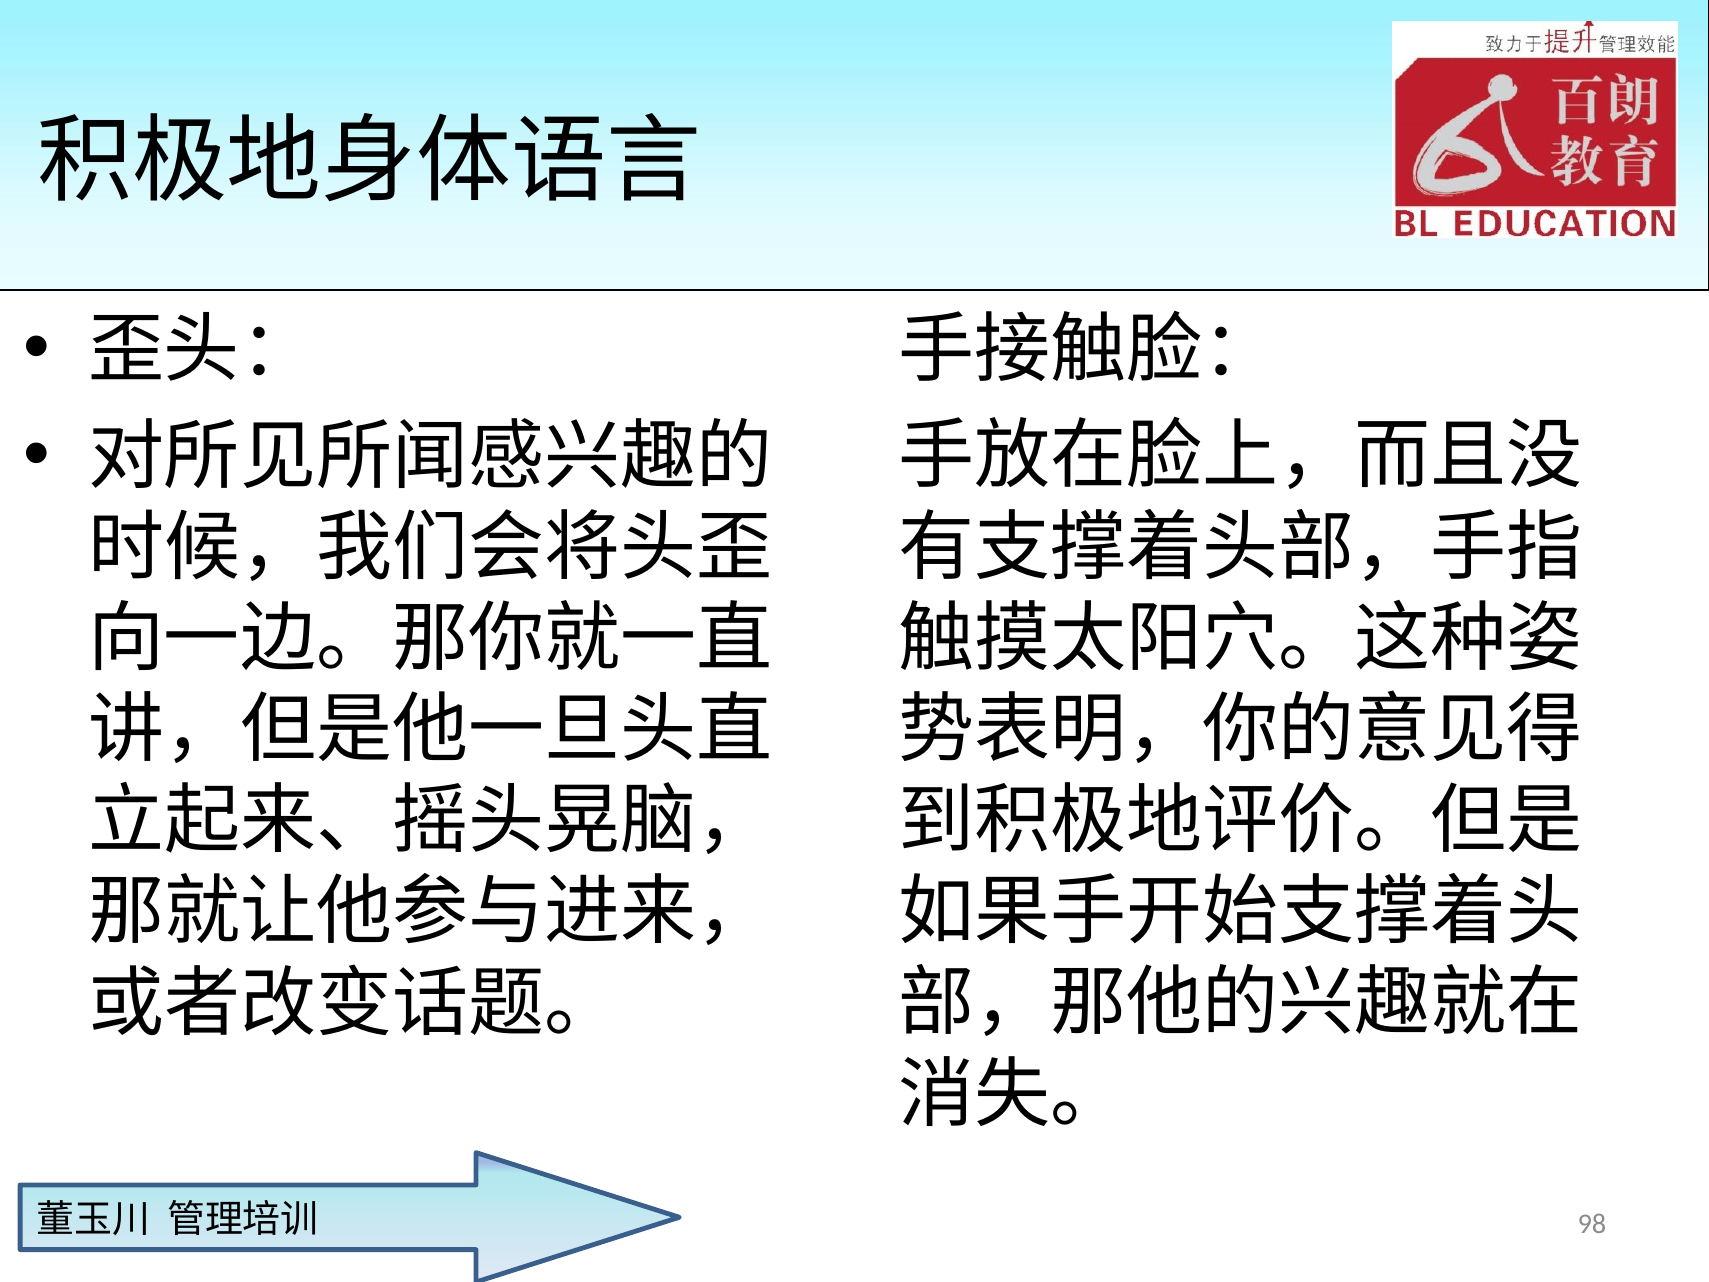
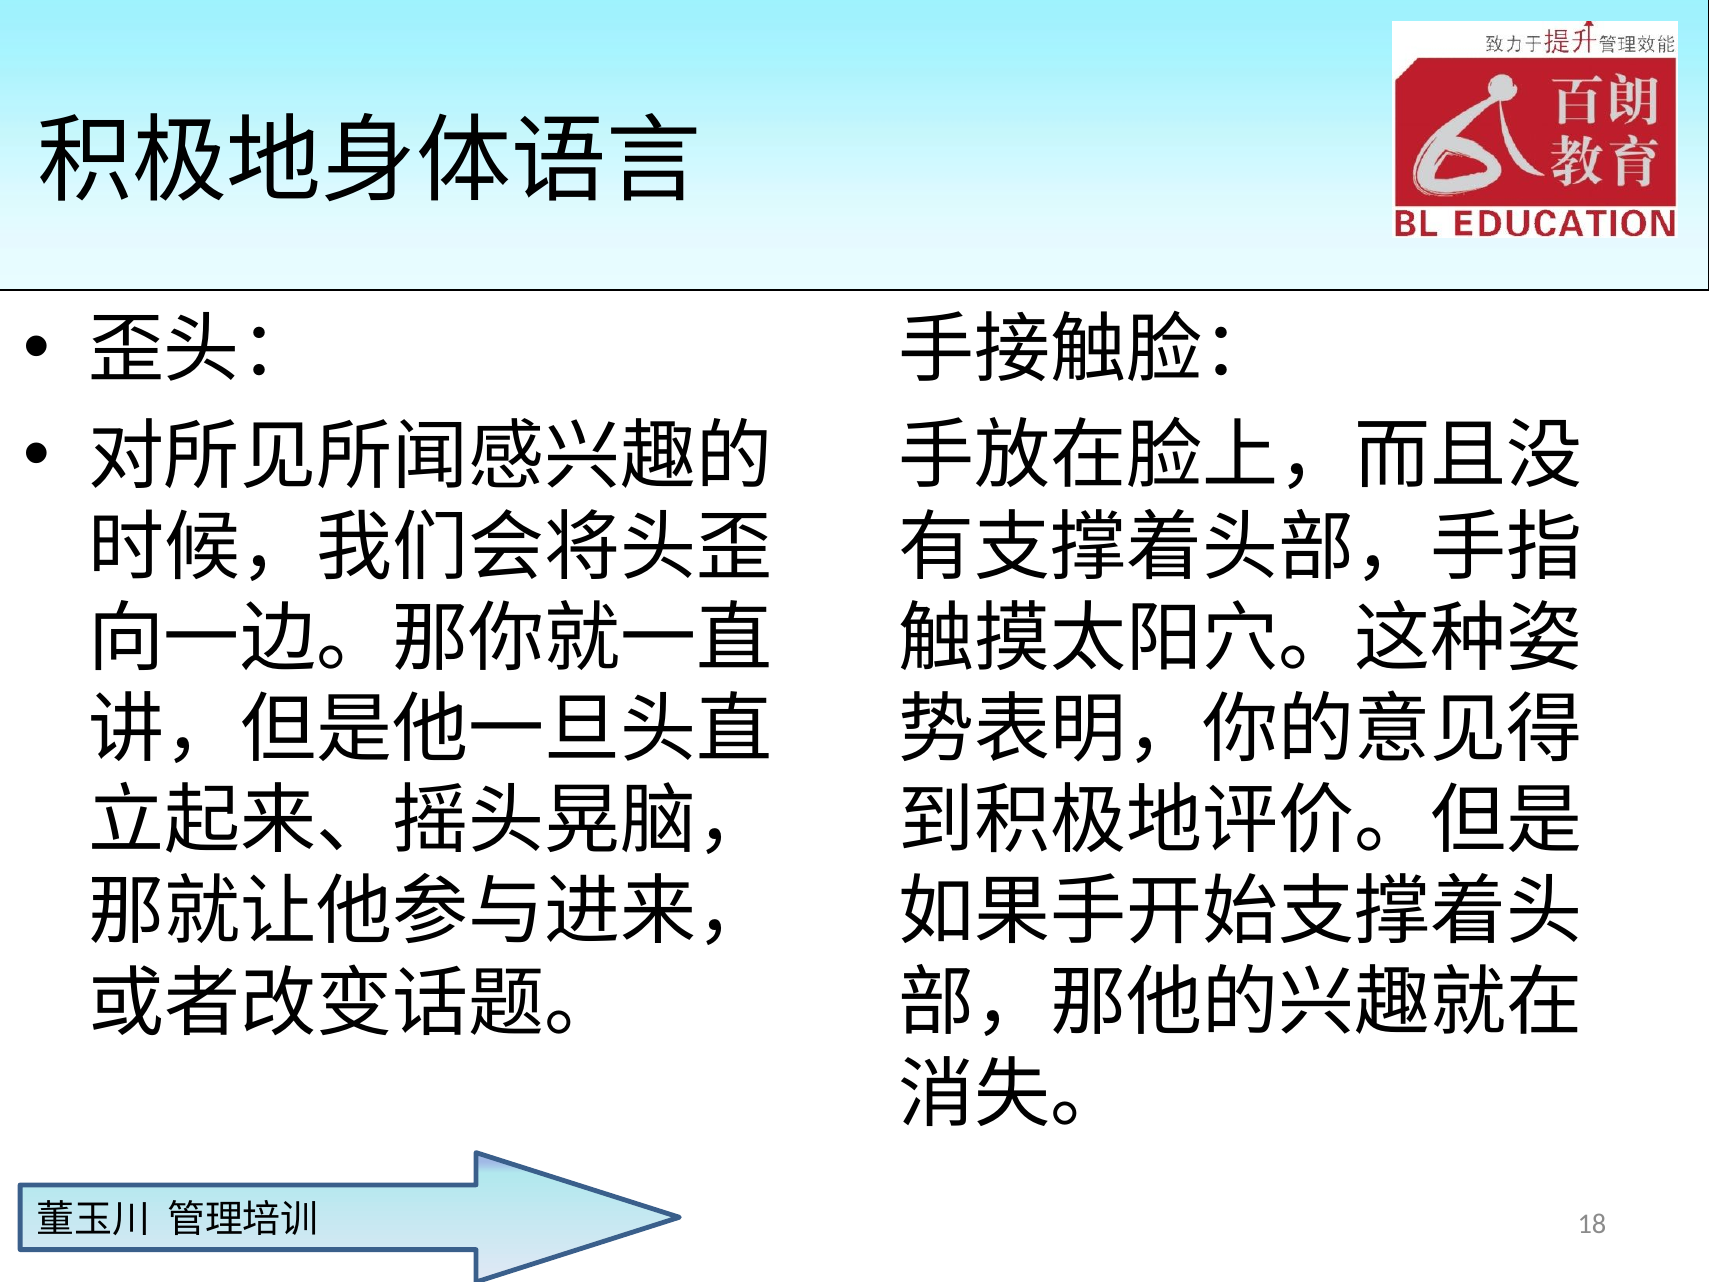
98: 98 -> 18 (1592, 1224)
